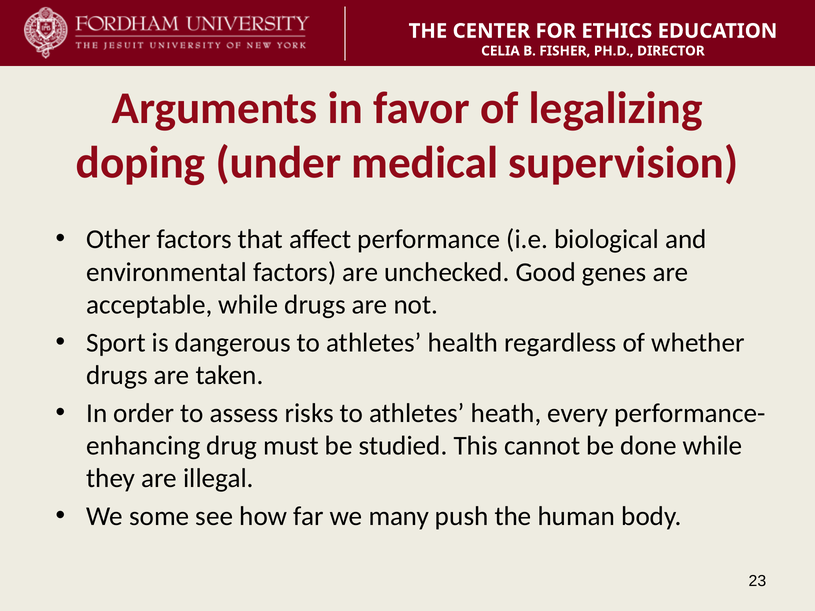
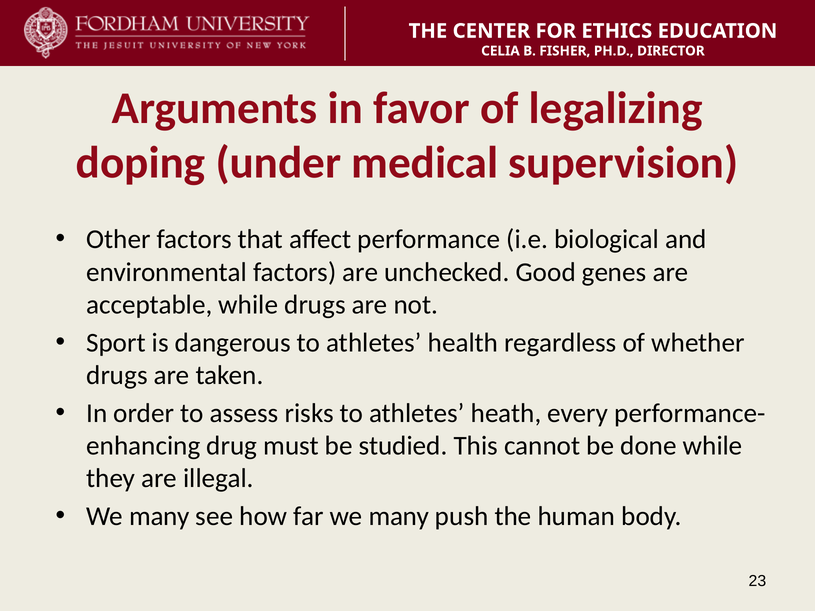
some: some -> many (159, 517)
